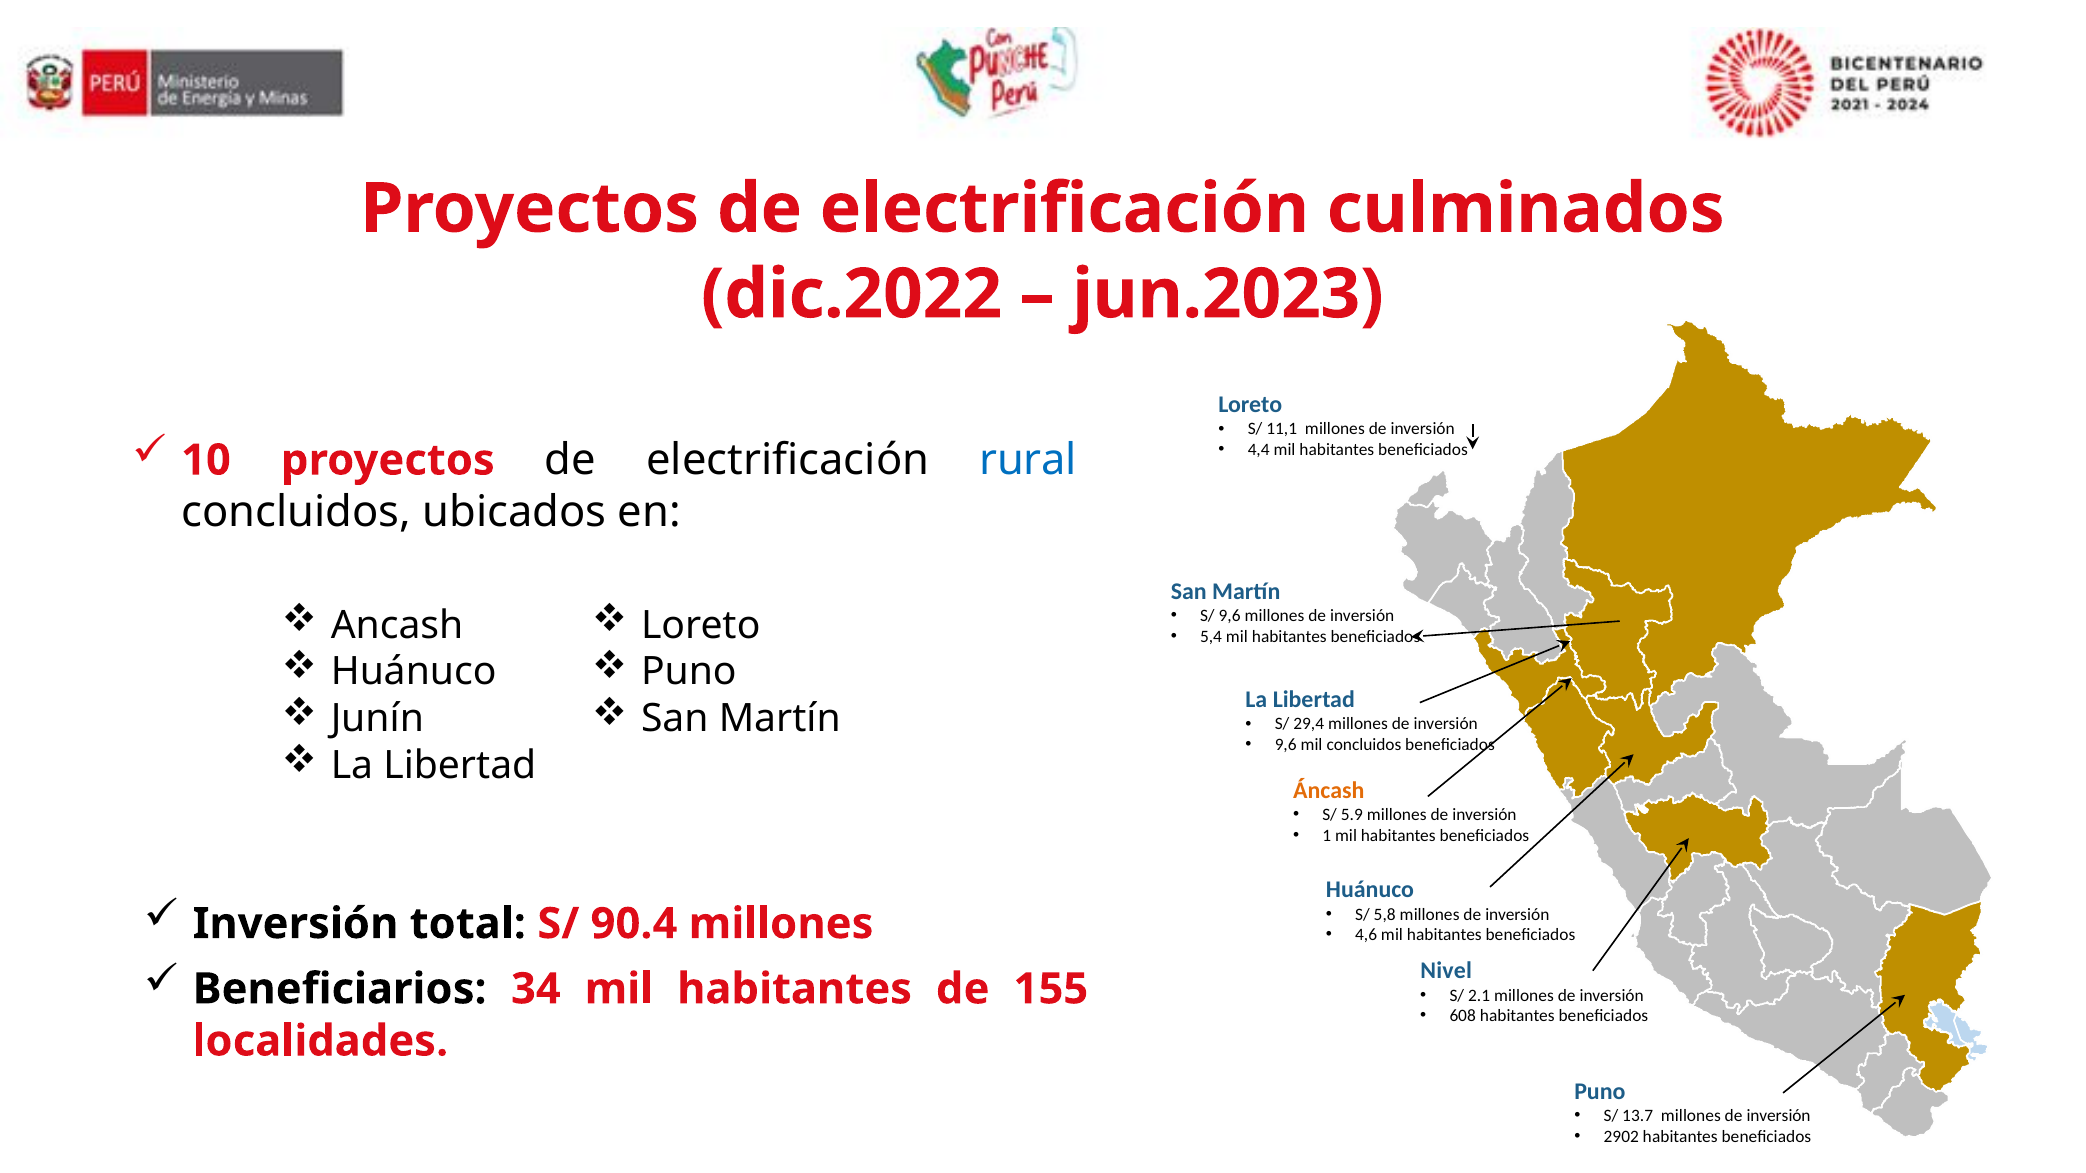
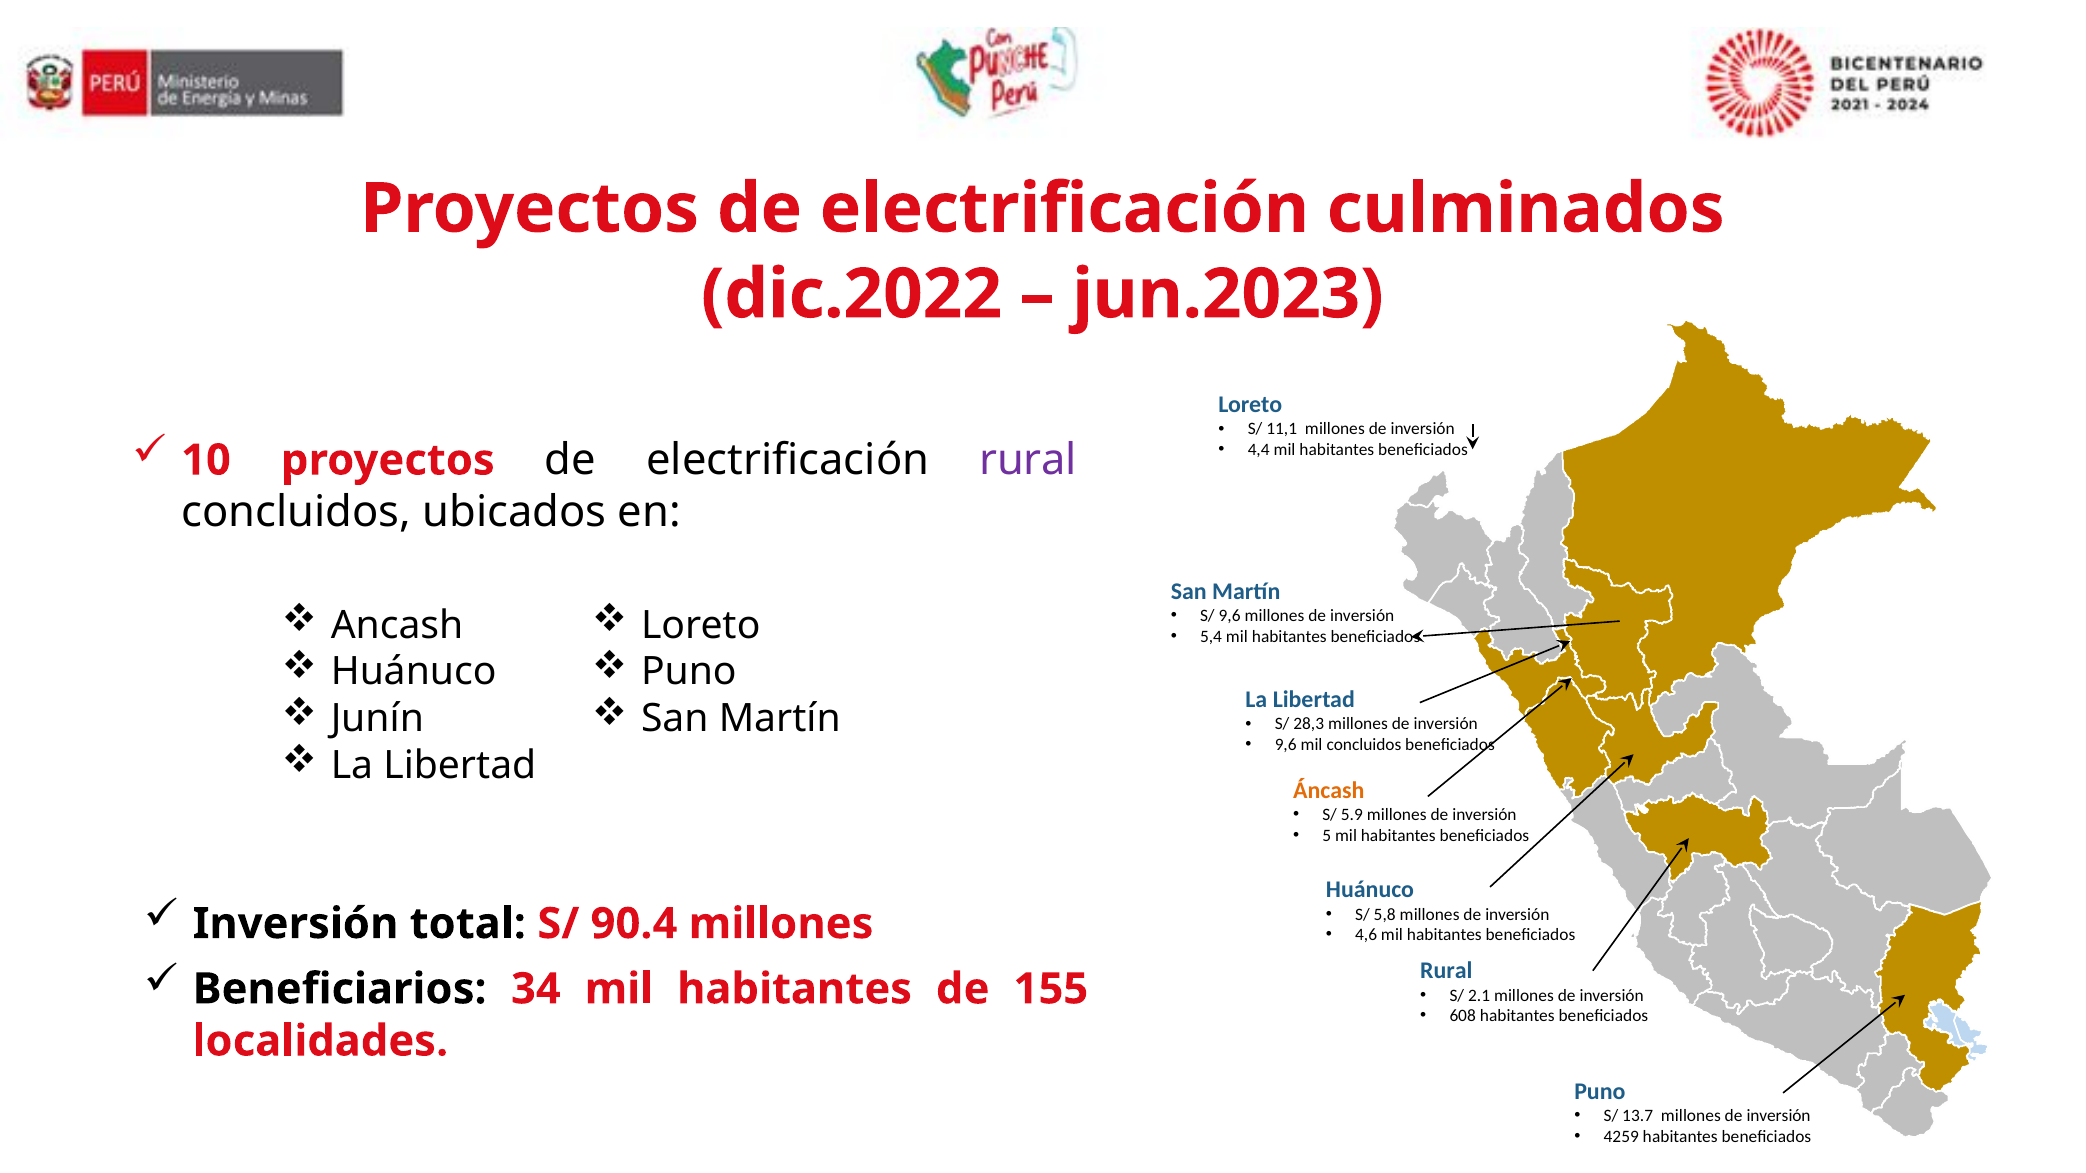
rural colour: blue -> purple (1028, 460)
29,4: 29,4 -> 28,3 (1309, 724)
1: 1 -> 5 (1327, 836)
Nivel: Nivel -> Rural (1446, 971)
2902: 2902 -> 4259 (1621, 1137)
